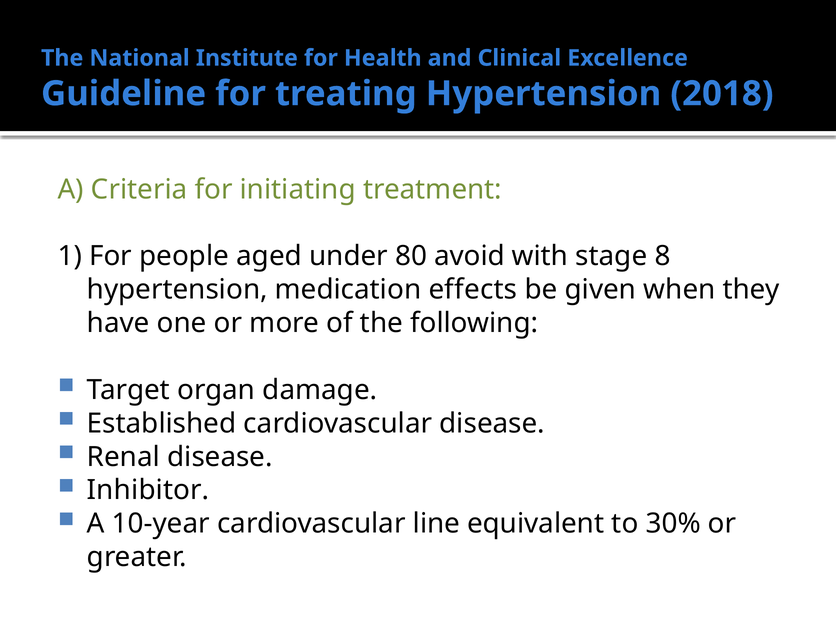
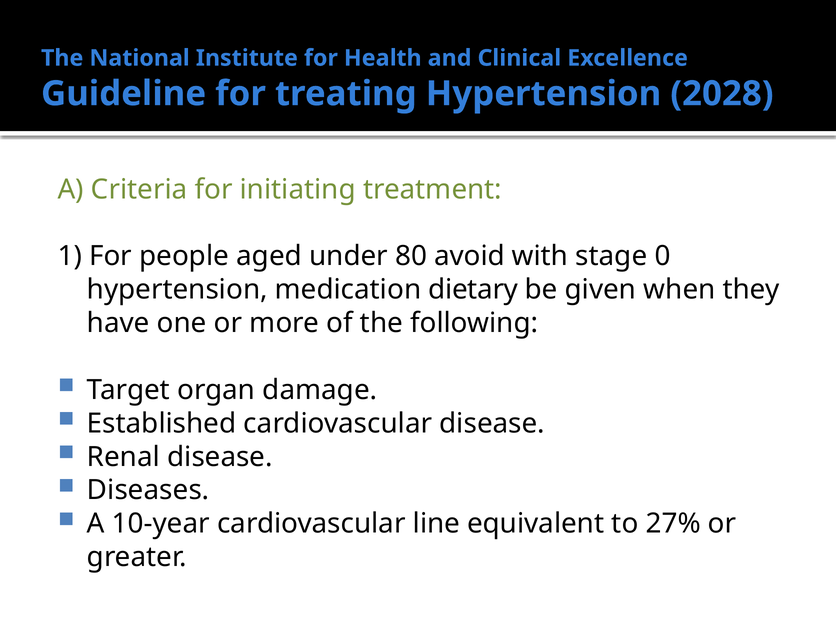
2018: 2018 -> 2028 (722, 94)
8: 8 -> 0 (663, 256)
effects: effects -> dietary (473, 290)
Inhibitor: Inhibitor -> Diseases (148, 490)
30%: 30% -> 27% (673, 524)
